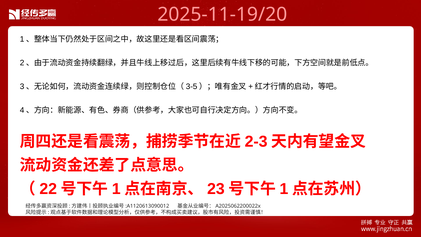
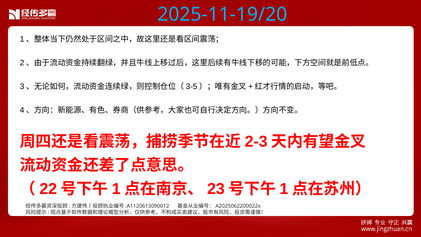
2025-11-19/20 colour: pink -> light blue (222, 14)
